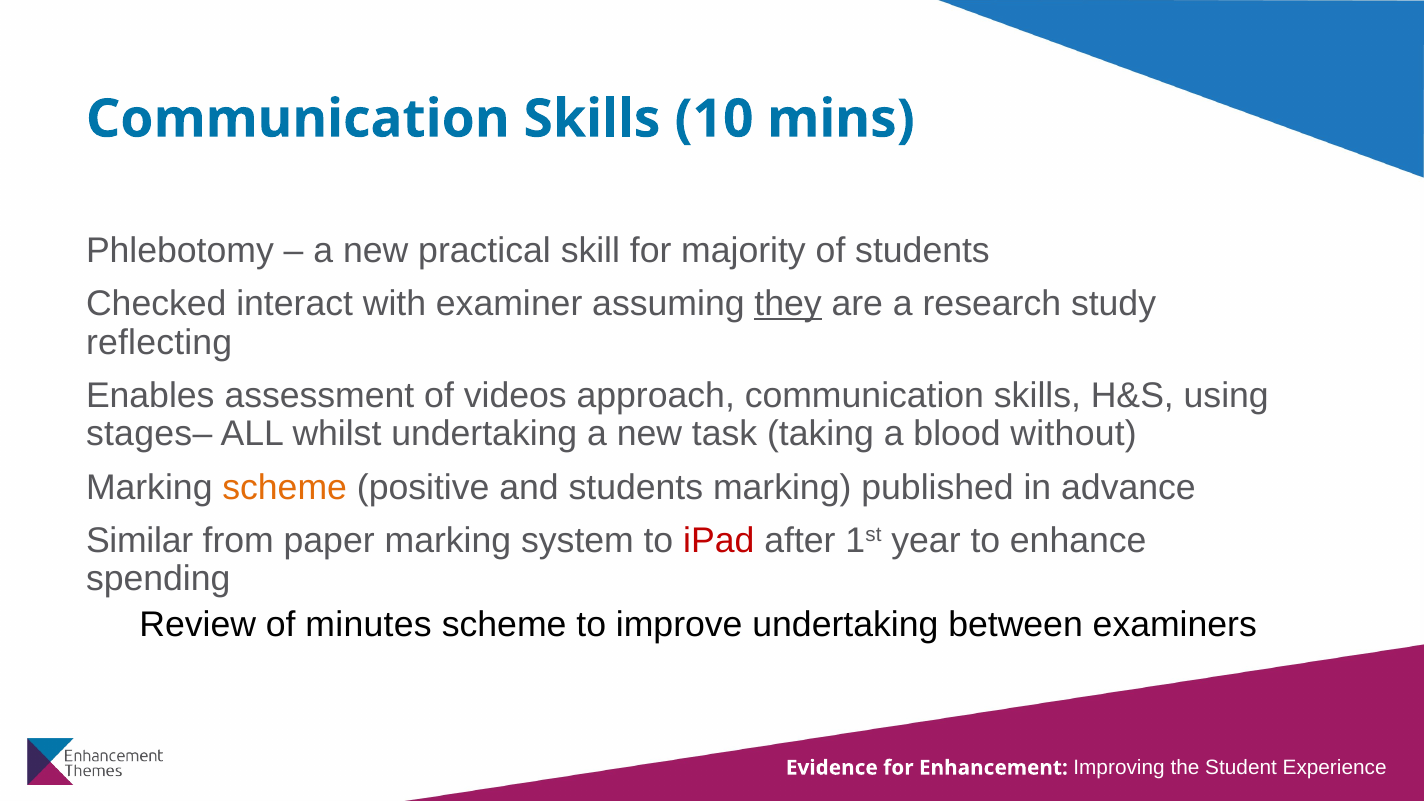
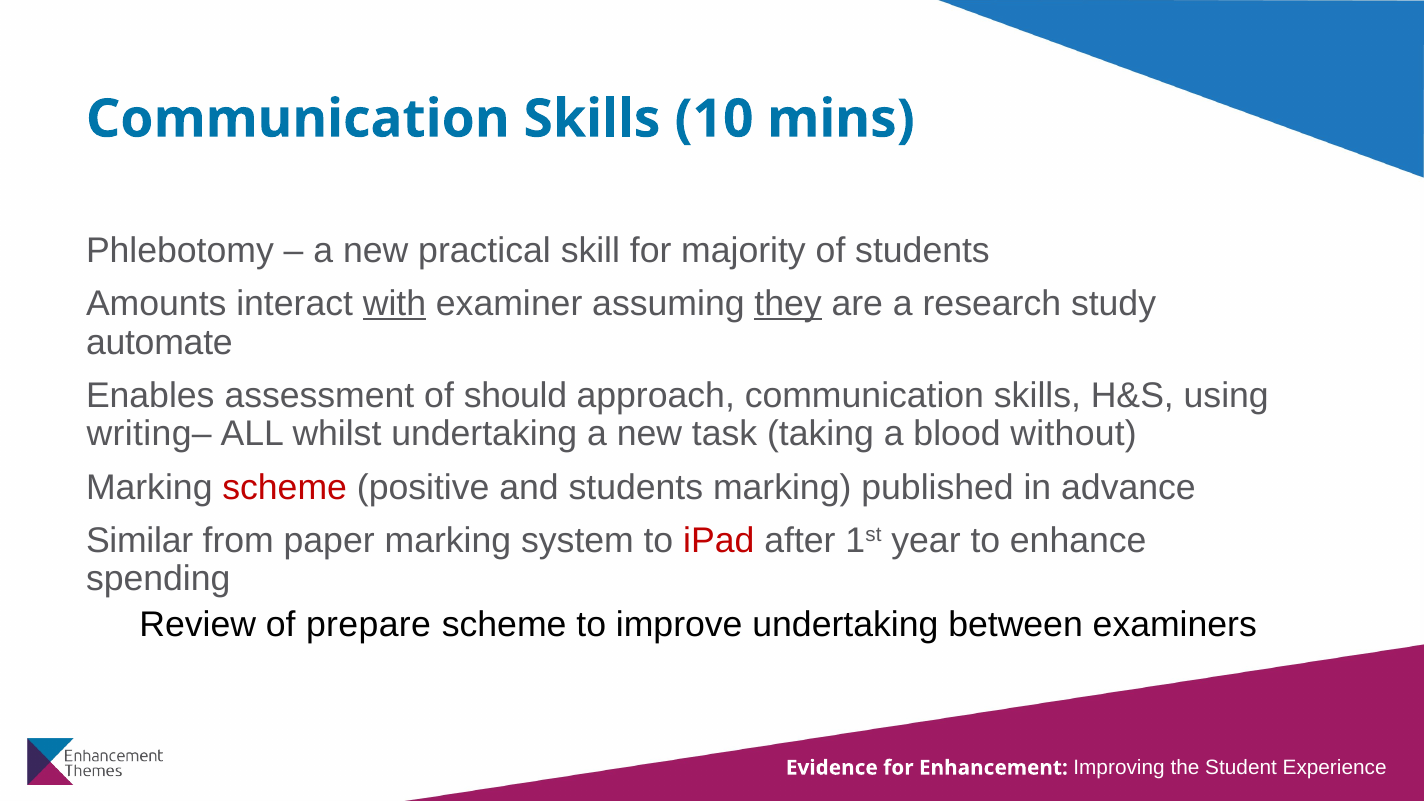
Checked: Checked -> Amounts (156, 304)
with underline: none -> present (394, 304)
reflecting: reflecting -> automate (159, 342)
videos: videos -> should (515, 396)
stages–: stages– -> writing– (149, 434)
scheme colour: orange -> red (285, 487)
minutes: minutes -> prepare (369, 625)
